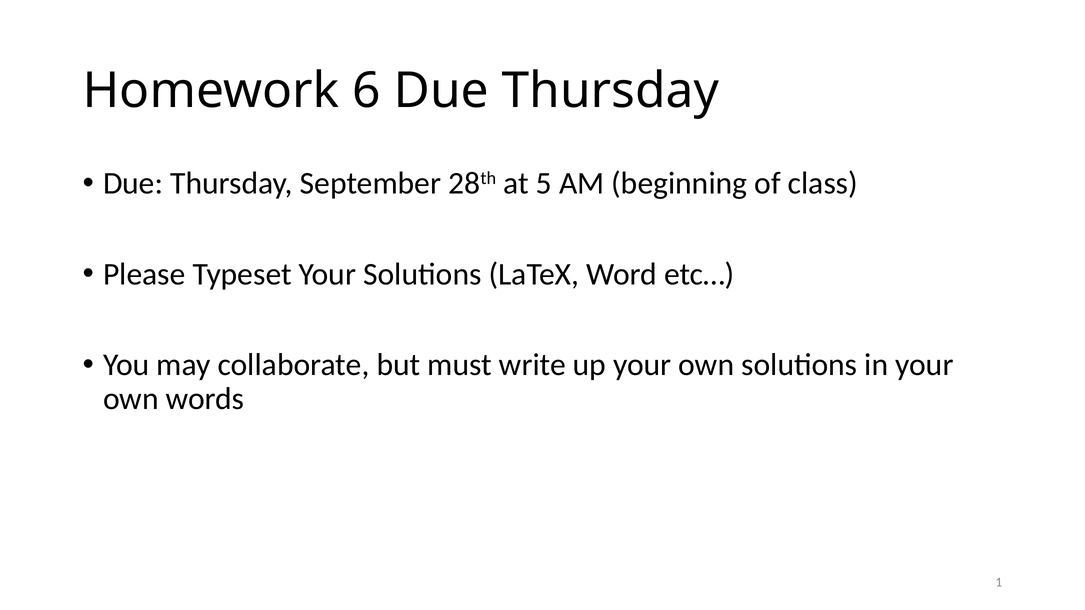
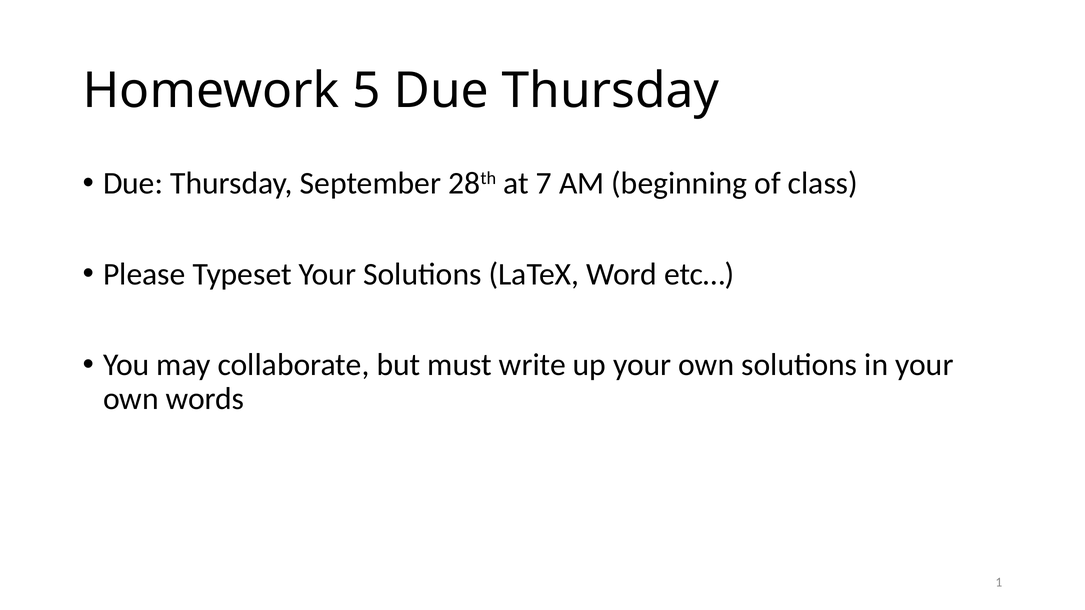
6: 6 -> 5 (367, 91)
5: 5 -> 7 (544, 183)
